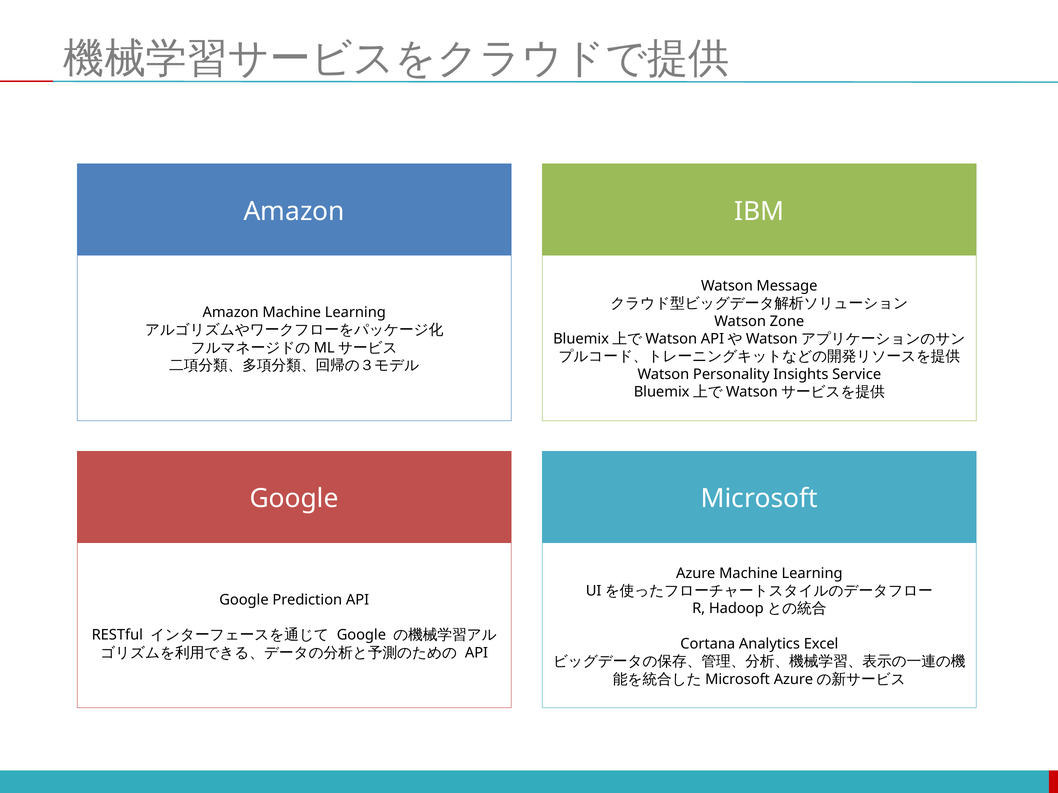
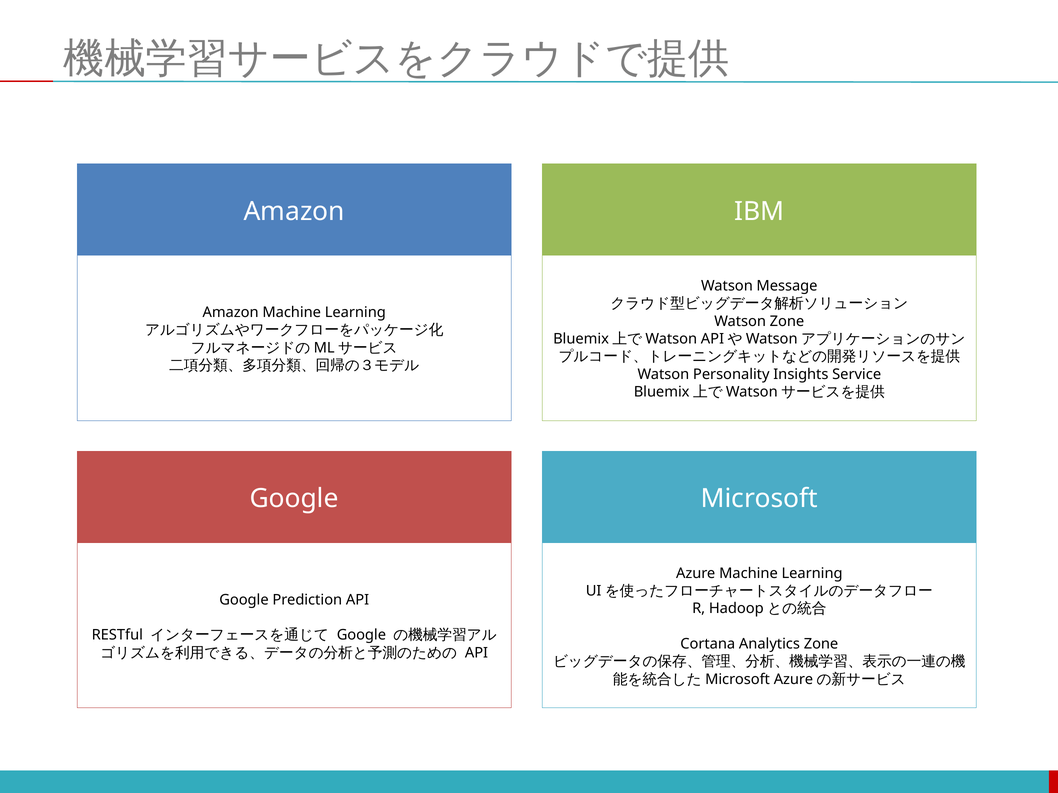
Analytics Excel: Excel -> Zone (821, 644)
